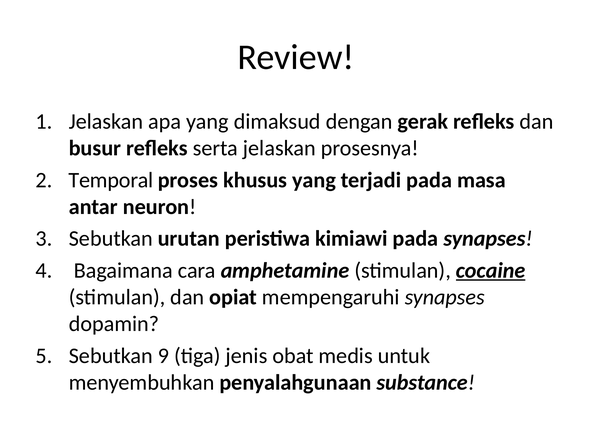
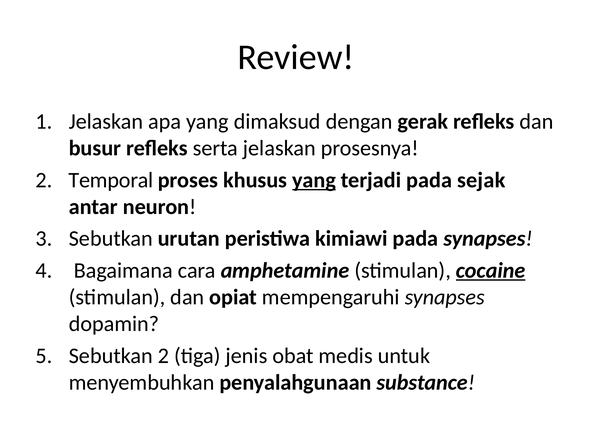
yang underline: none -> present (314, 180)
masa: masa -> sejak (481, 180)
Sebutkan 9: 9 -> 2 (163, 356)
